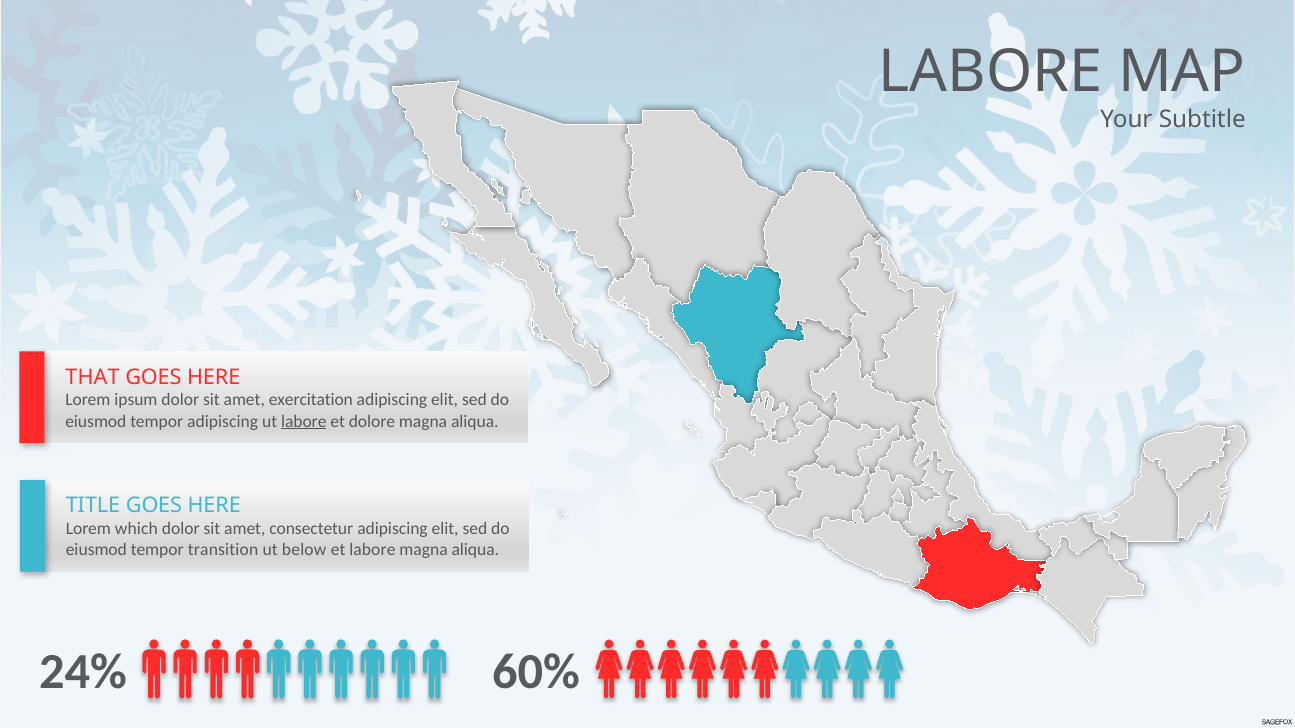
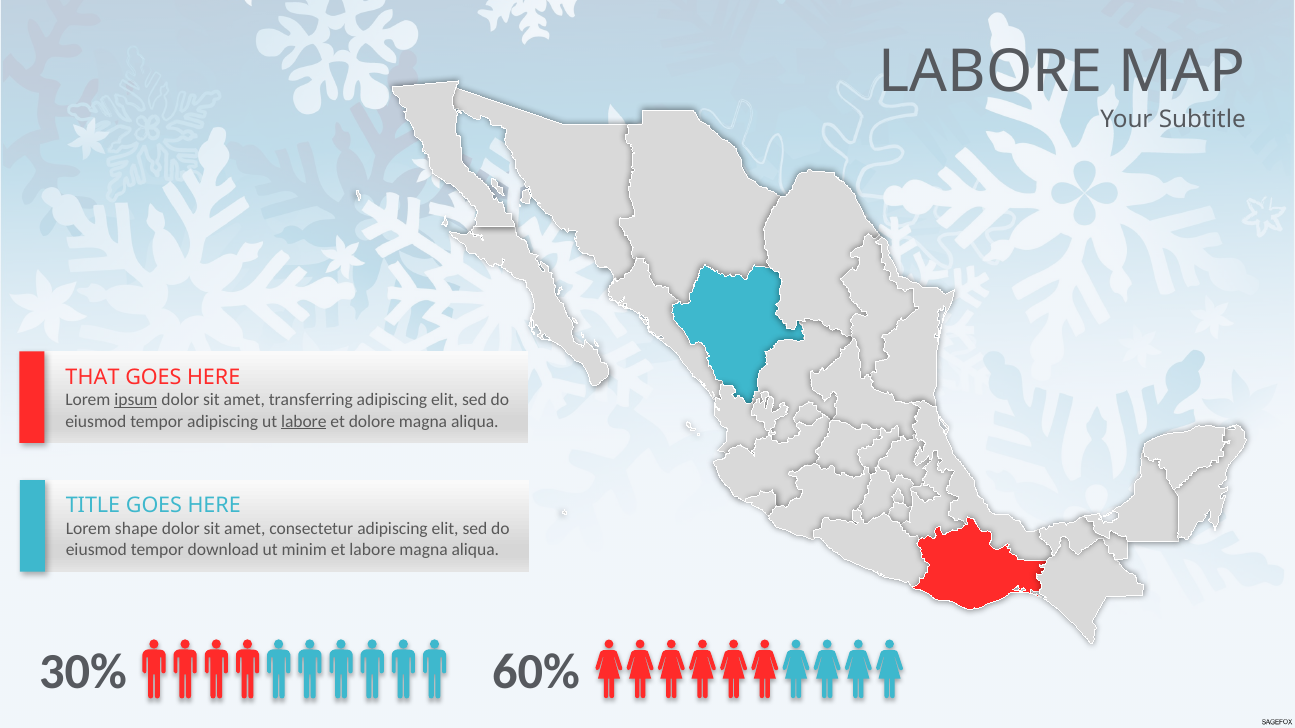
ipsum underline: none -> present (136, 400)
exercitation: exercitation -> transferring (311, 400)
which: which -> shape (136, 529)
transition: transition -> download (223, 550)
below: below -> minim (304, 550)
24%: 24% -> 30% (83, 672)
